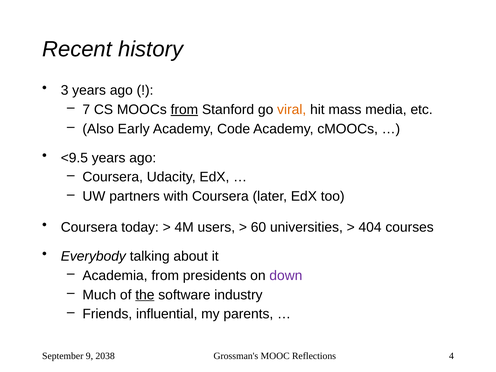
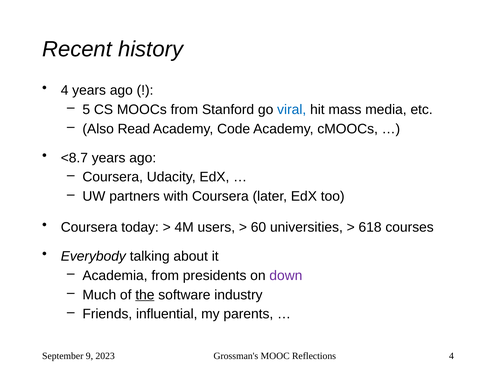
3: 3 -> 4 (65, 90)
7: 7 -> 5 (86, 110)
from underline: present -> none (184, 110)
viral colour: orange -> blue (292, 110)
Early: Early -> Read (134, 129)
<9.5: <9.5 -> <8.7 (74, 158)
404: 404 -> 618 (370, 227)
2038: 2038 -> 2023 (105, 356)
